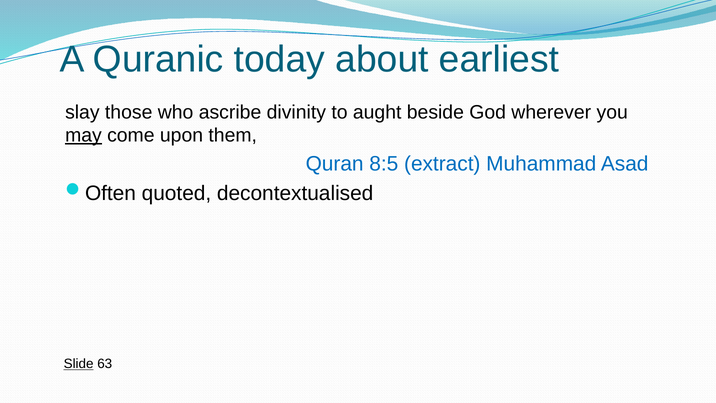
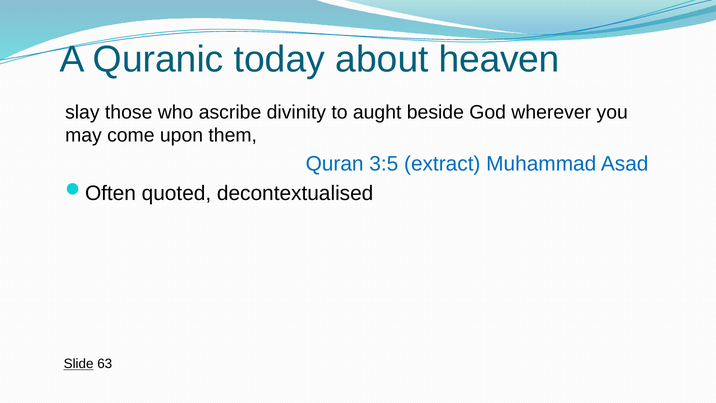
earliest: earliest -> heaven (499, 59)
may underline: present -> none (83, 135)
8:5: 8:5 -> 3:5 (384, 164)
